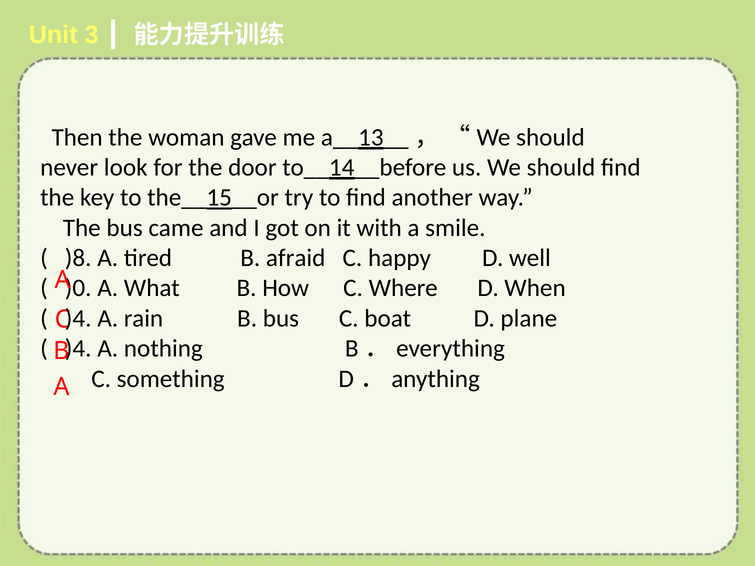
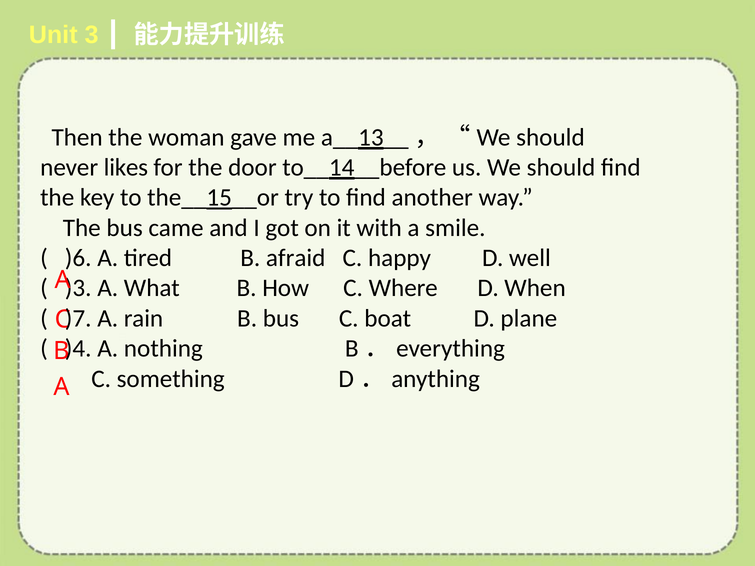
look: look -> likes (126, 168)
)8: )8 -> )6 (78, 258)
)0: )0 -> )3 (78, 288)
)4: )4 -> )7 (78, 319)
